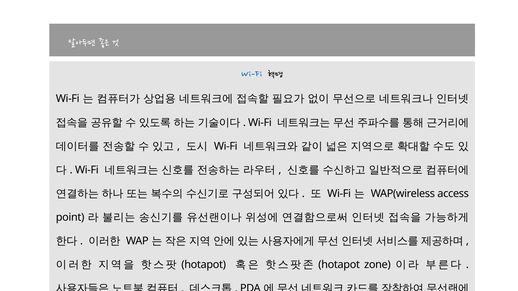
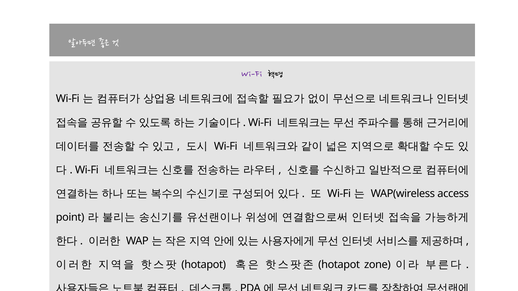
Wi-Fi colour: blue -> purple (252, 75)
